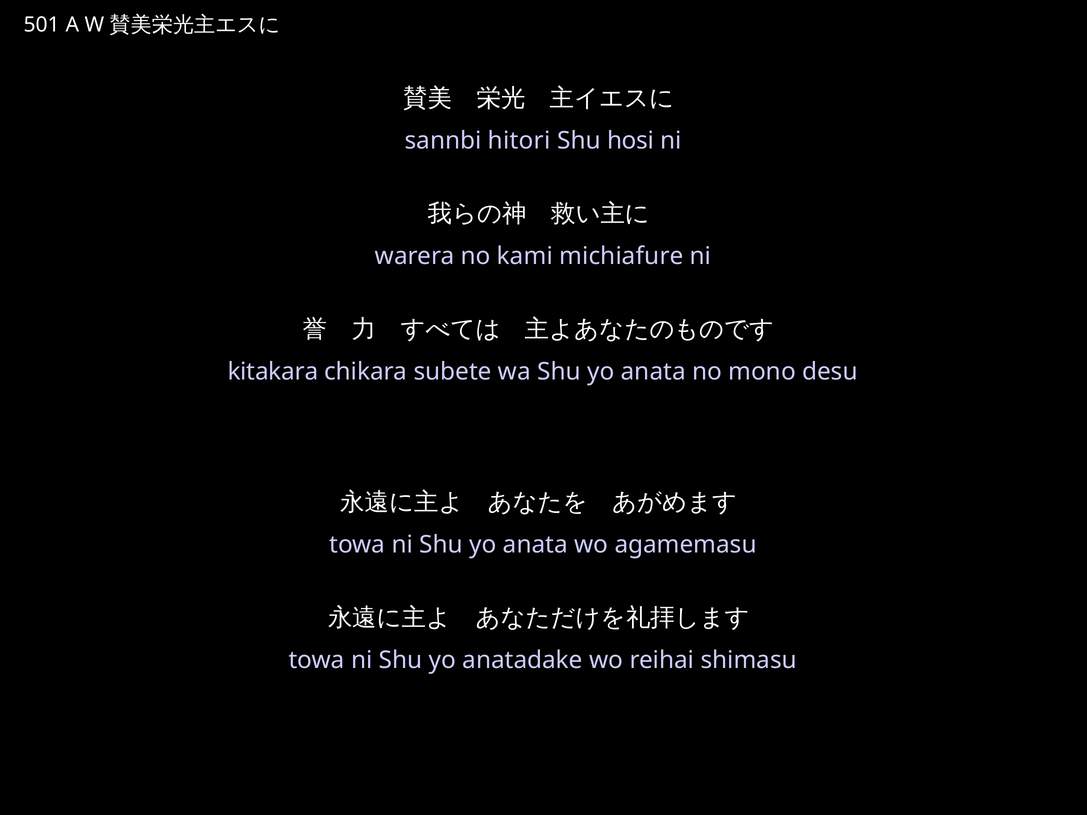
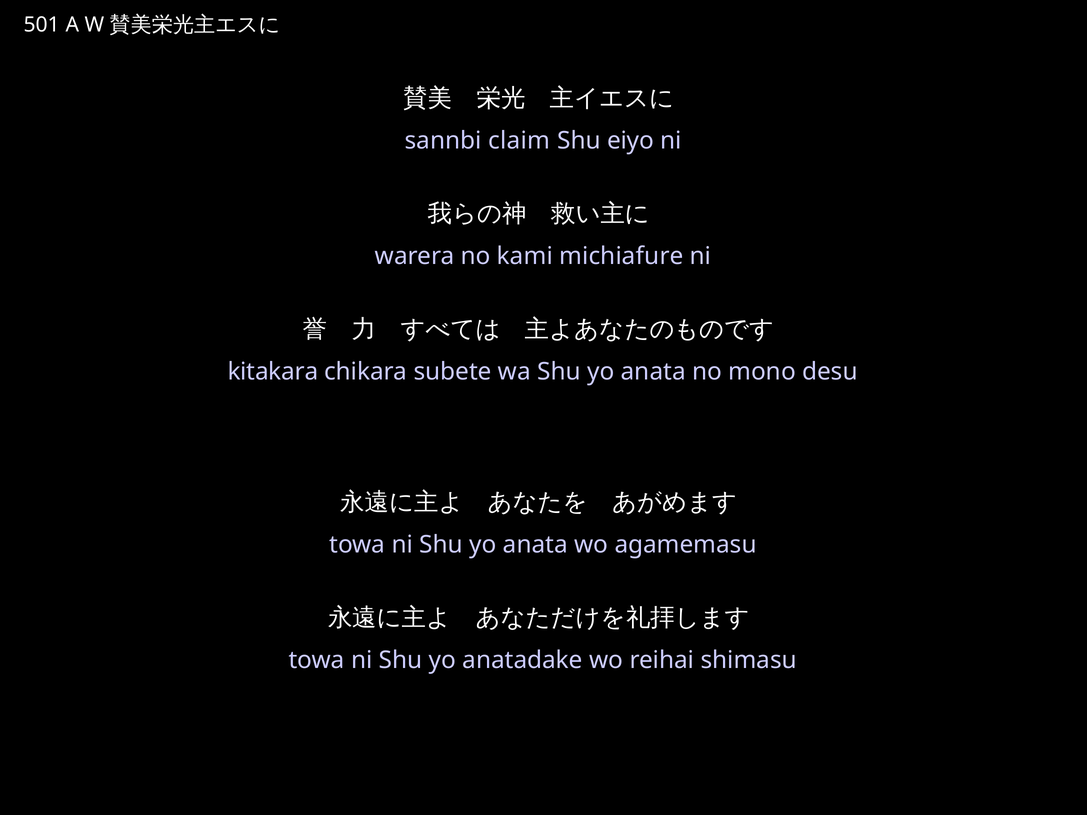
hitori: hitori -> claim (519, 141)
hosi: hosi -> eiyo (631, 141)
